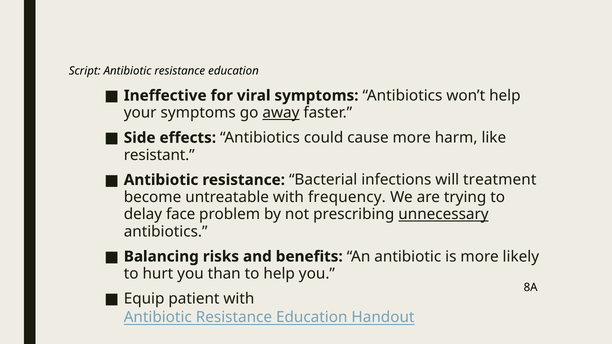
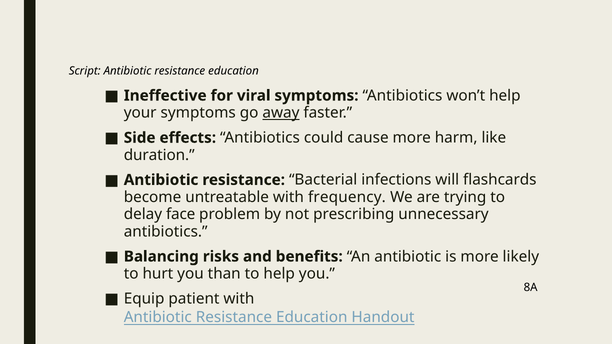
resistant: resistant -> duration (159, 155)
treatment: treatment -> flashcards (500, 180)
unnecessary underline: present -> none (444, 215)
